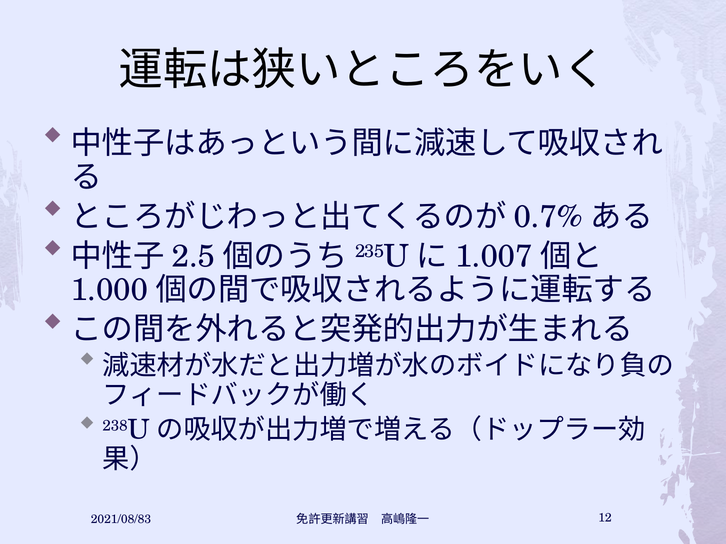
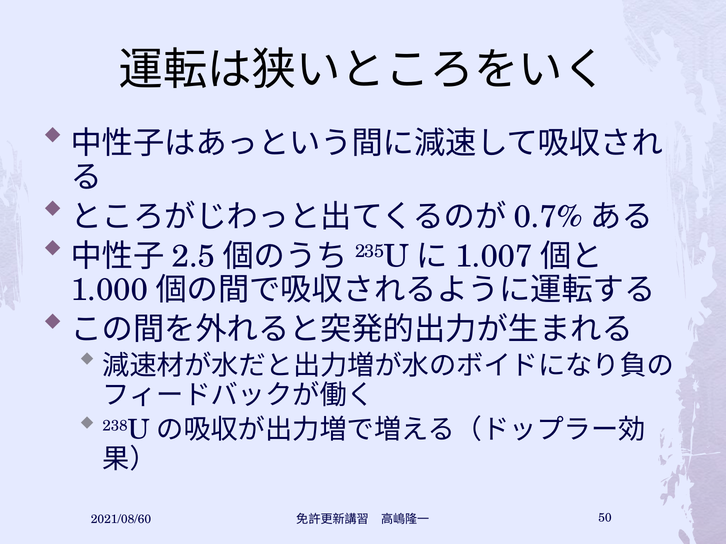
2021/08/83: 2021/08/83 -> 2021/08/60 (121, 520)
12: 12 -> 50 (605, 518)
